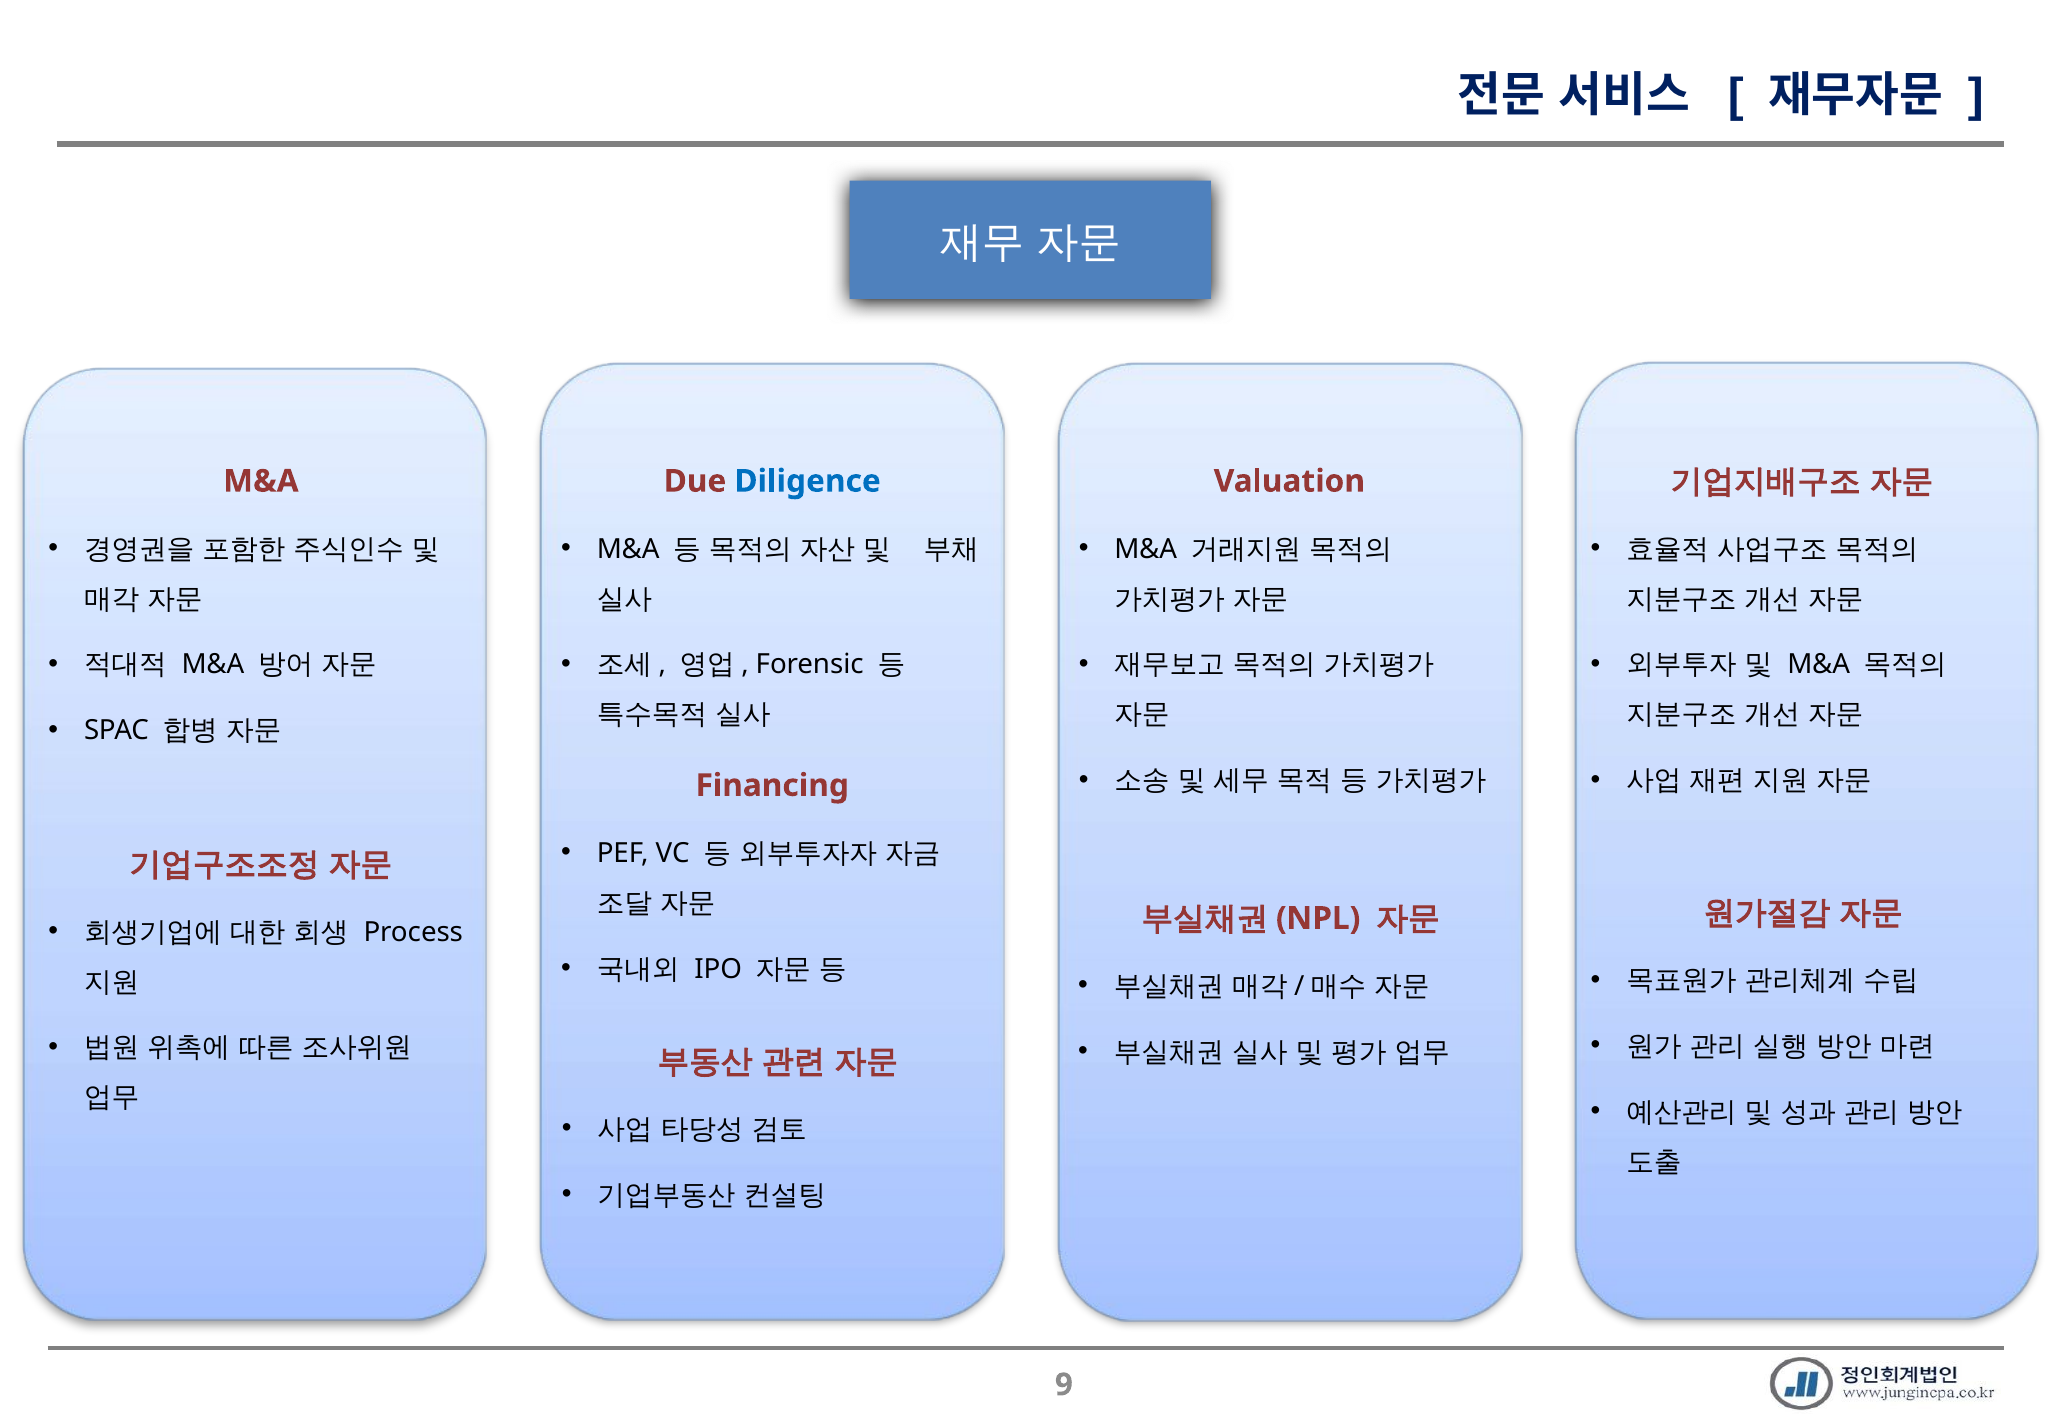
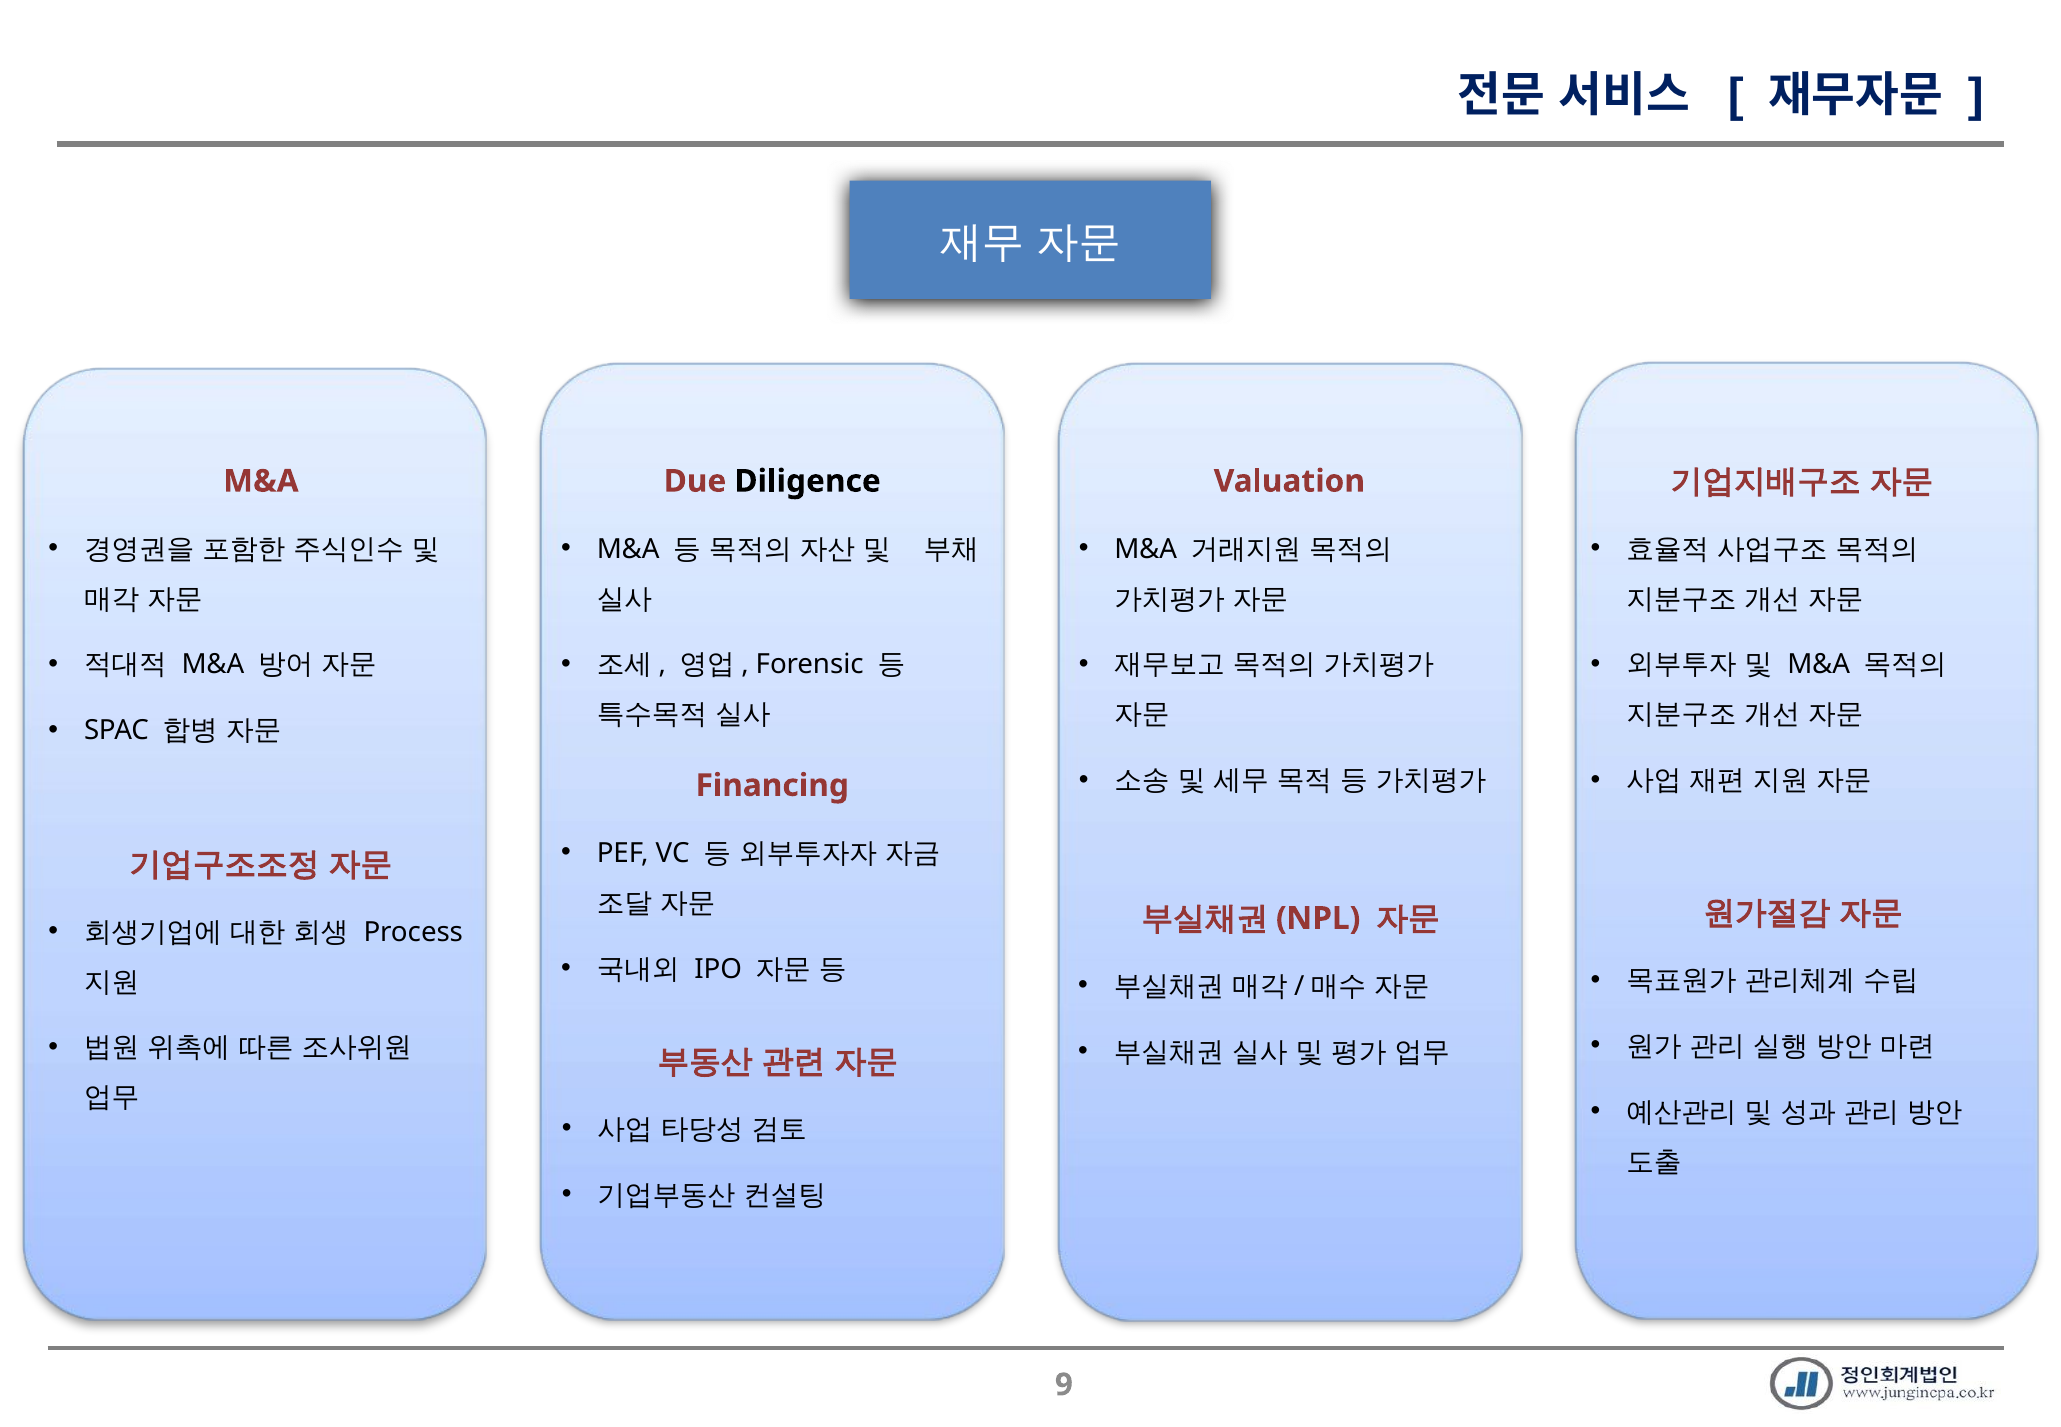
Diligence colour: blue -> black (808, 481)
